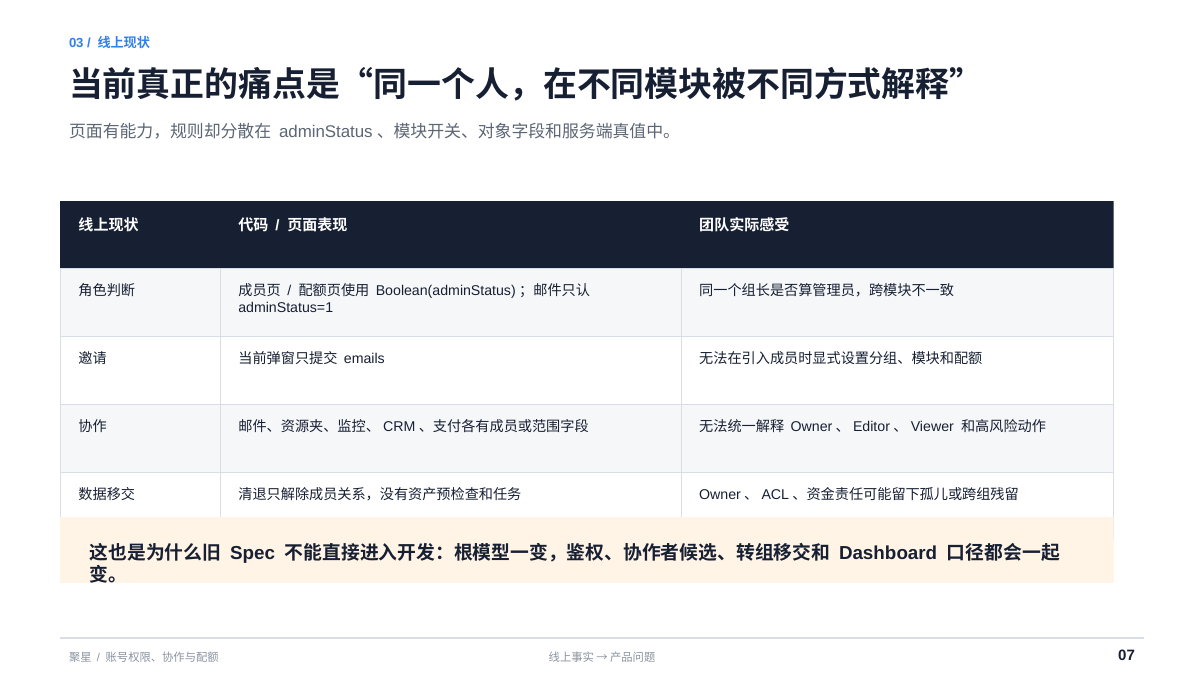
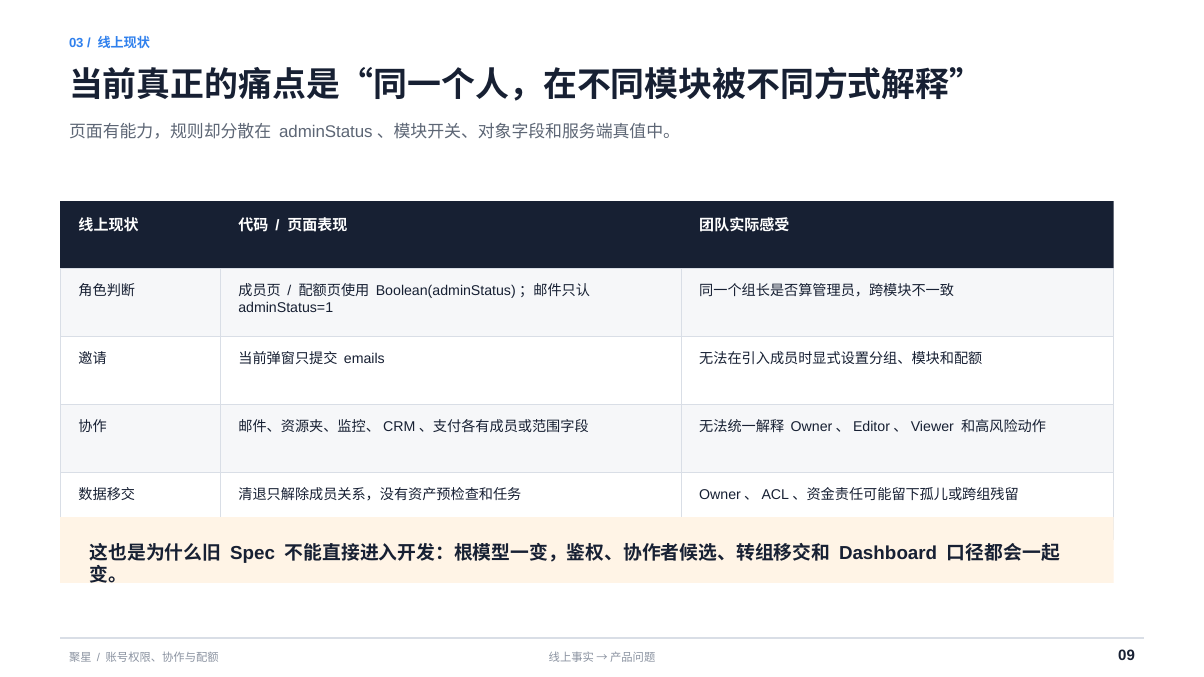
07: 07 -> 09 (1127, 656)
